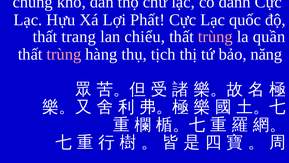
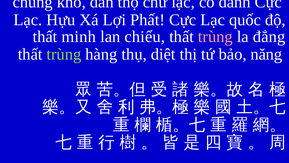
trang: trang -> minh (79, 37)
quần: quần -> đẳng (269, 37)
trùng colour: pink -> light green (64, 54)
tịch: tịch -> diệt (163, 54)
